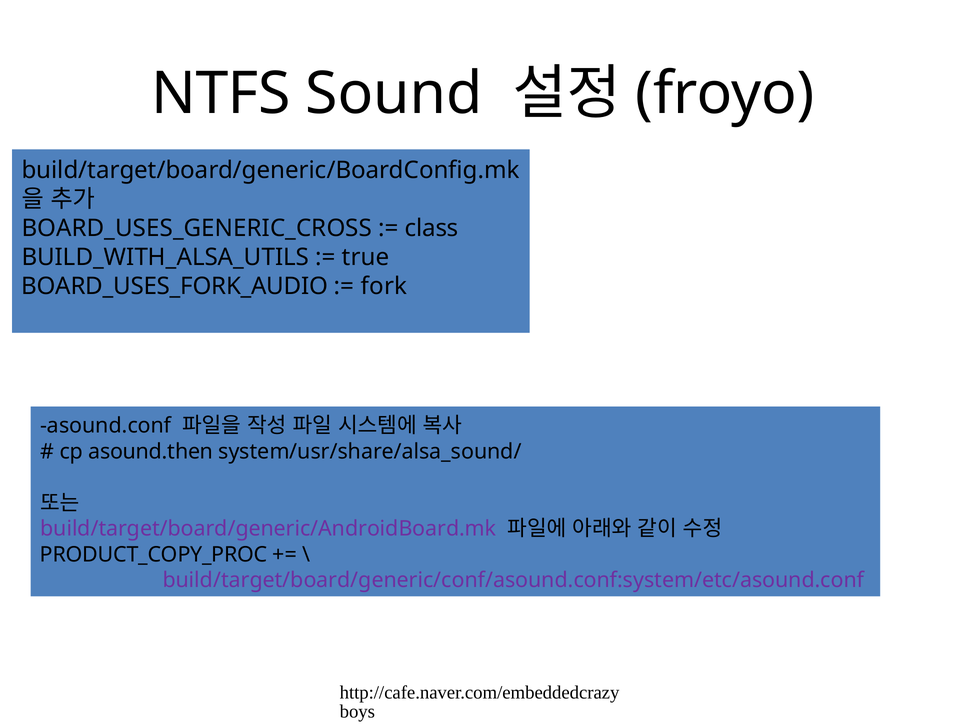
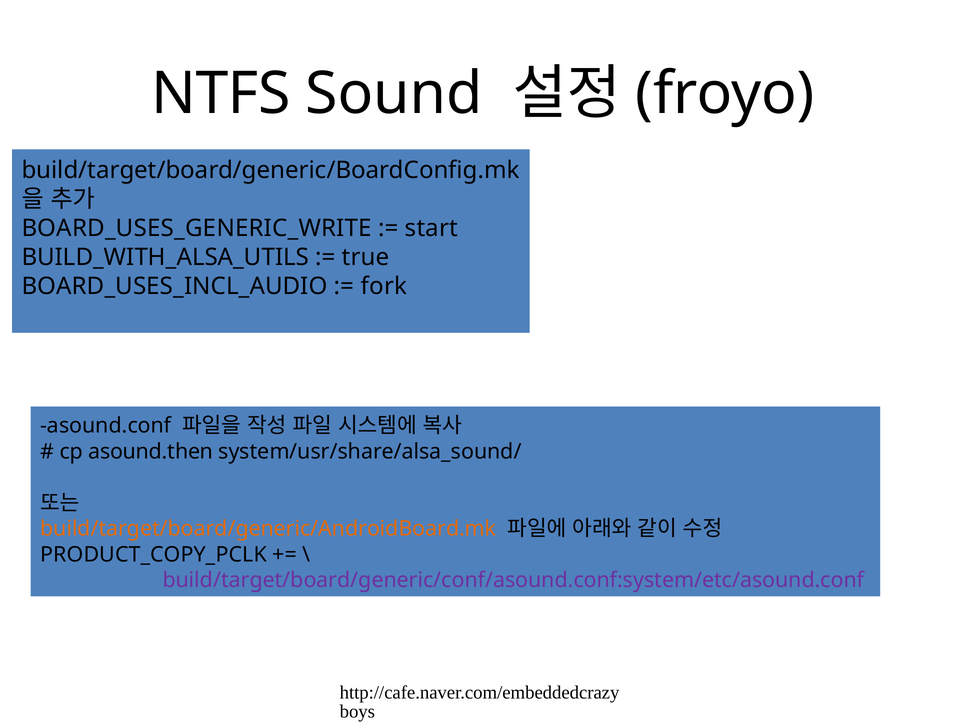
BOARD_USES_GENERIC_CROSS: BOARD_USES_GENERIC_CROSS -> BOARD_USES_GENERIC_WRITE (197, 228)
class: class -> start (431, 228)
BOARD_USES_FORK_AUDIO: BOARD_USES_FORK_AUDIO -> BOARD_USES_INCL_AUDIO (175, 286)
build/target/board/generic/AndroidBoard.mk colour: purple -> orange (268, 528)
PRODUCT_COPY_PROC: PRODUCT_COPY_PROC -> PRODUCT_COPY_PCLK (154, 554)
